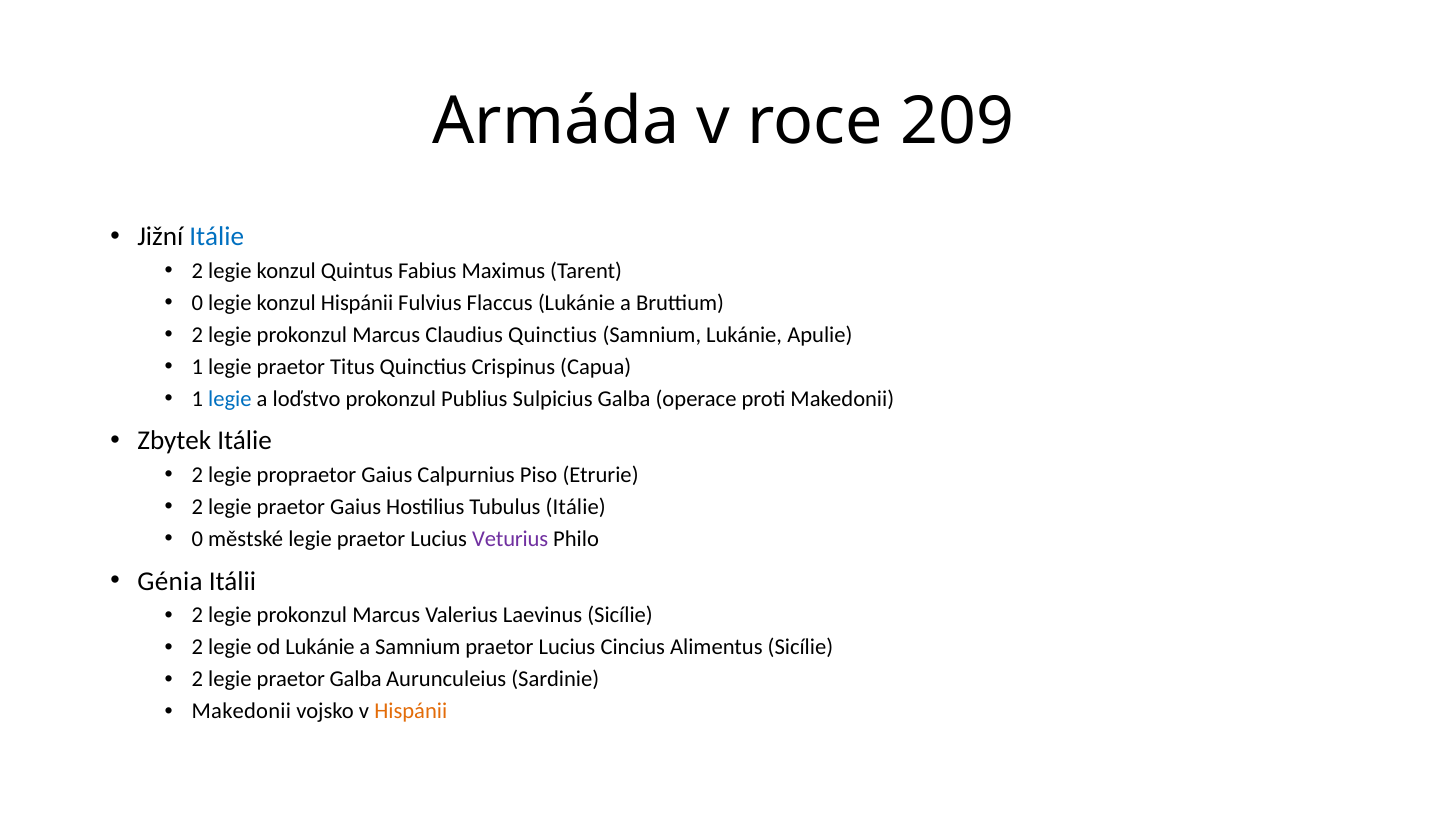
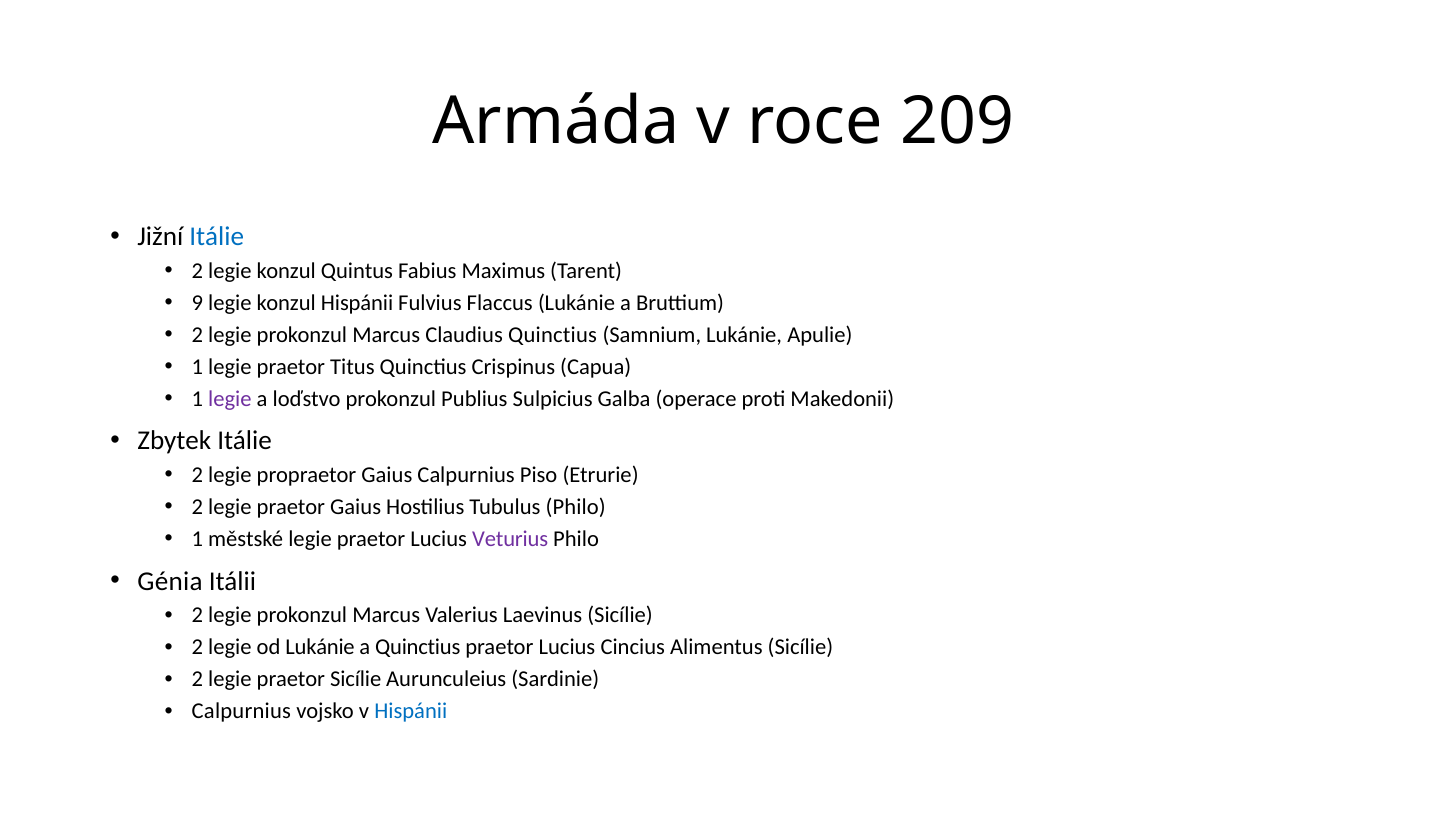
0: 0 -> 9 (197, 303)
legie colour: blue -> purple (230, 399)
Tubulus Itálie: Itálie -> Philo (576, 507)
0: 0 -> 1 (197, 539)
a Samnium: Samnium -> Quinctius (418, 647)
praetor Galba: Galba -> Sicílie (356, 679)
Makedonii: Makedonii -> Calpurnius (241, 711)
Hispánii colour: orange -> blue (411, 711)
